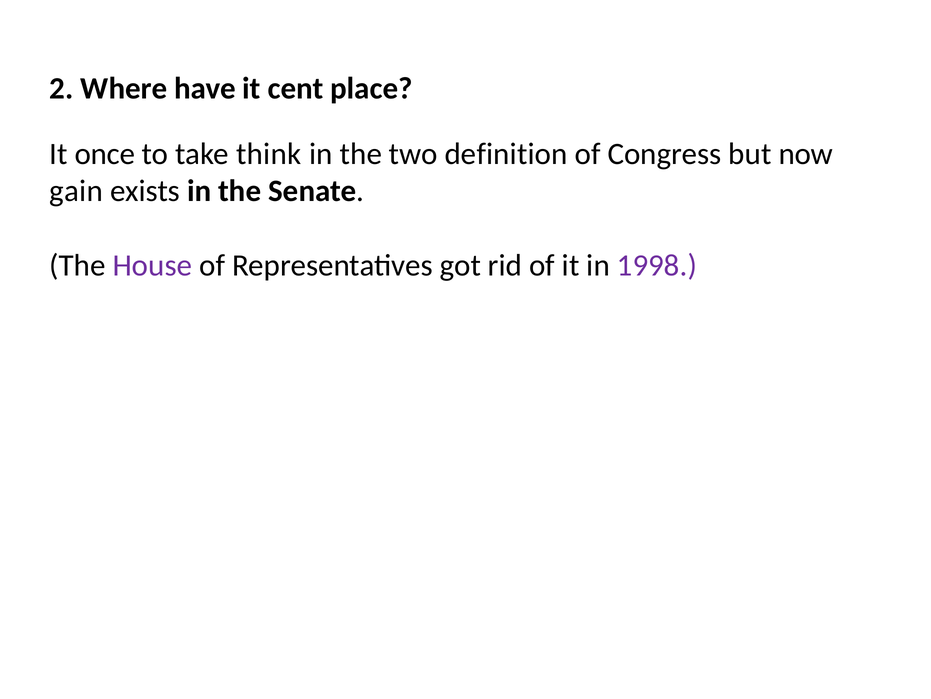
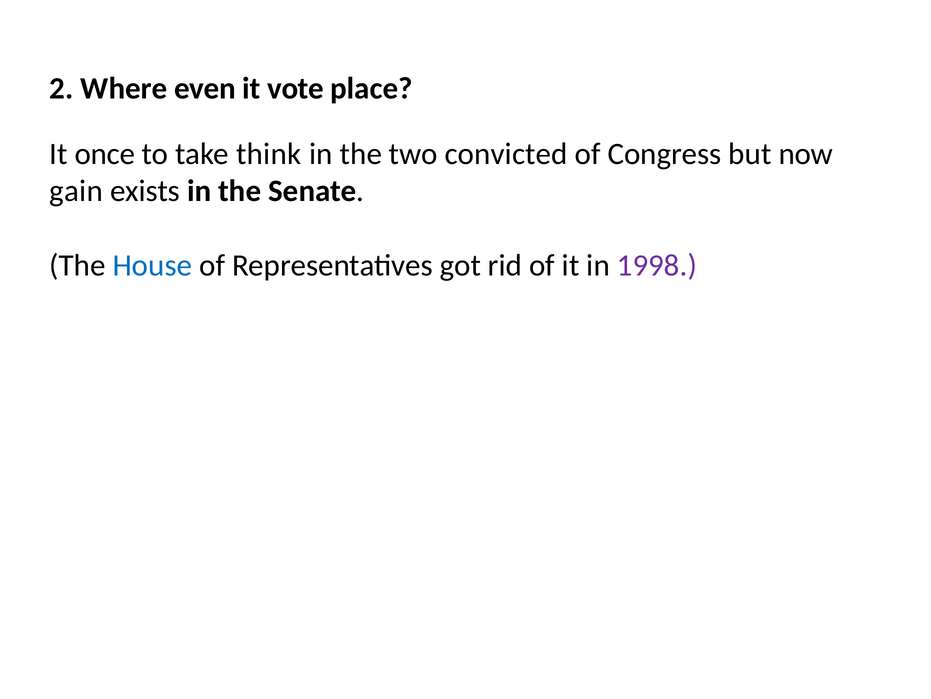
have: have -> even (205, 89)
cent: cent -> vote (296, 89)
definition: definition -> convicted (506, 154)
House colour: purple -> blue (152, 265)
